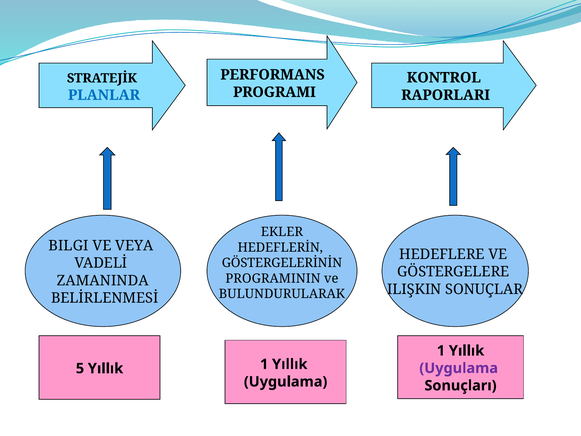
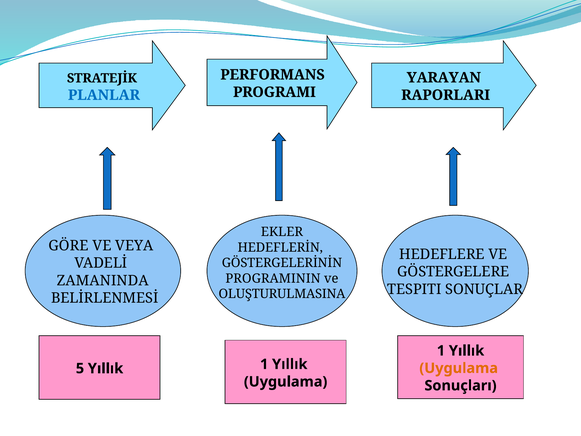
KONTROL: KONTROL -> YARAYAN (444, 78)
BILGI: BILGI -> GÖRE (69, 246)
ILIŞKIN: ILIŞKIN -> TESPITI (414, 289)
BULUNDURULARAK: BULUNDURULARAK -> OLUŞTURULMASINA (282, 294)
Uygulama colour: purple -> orange (459, 368)
